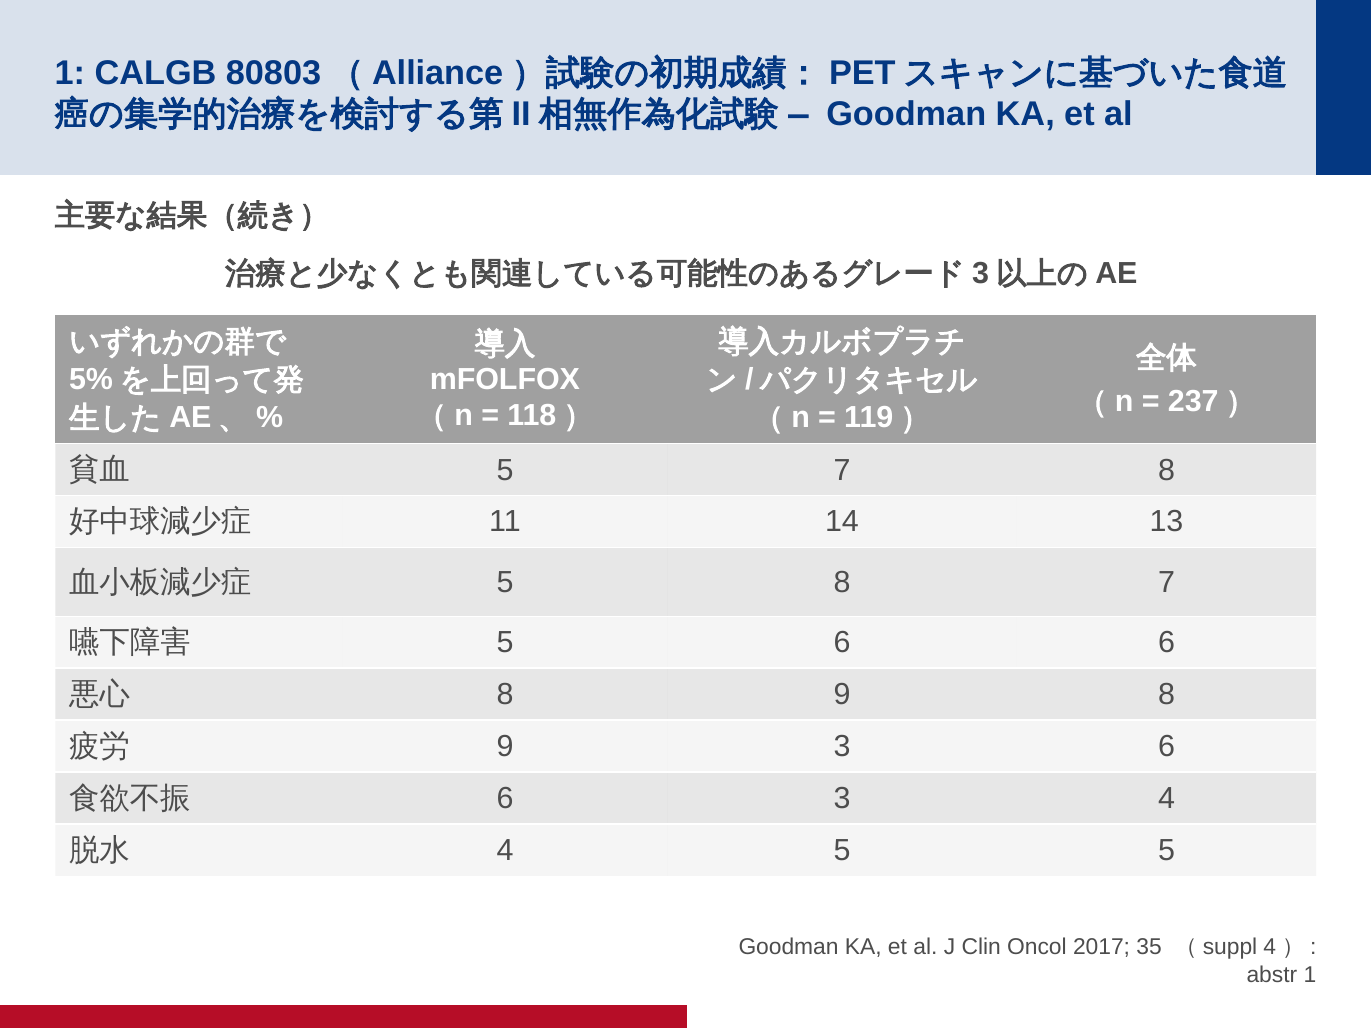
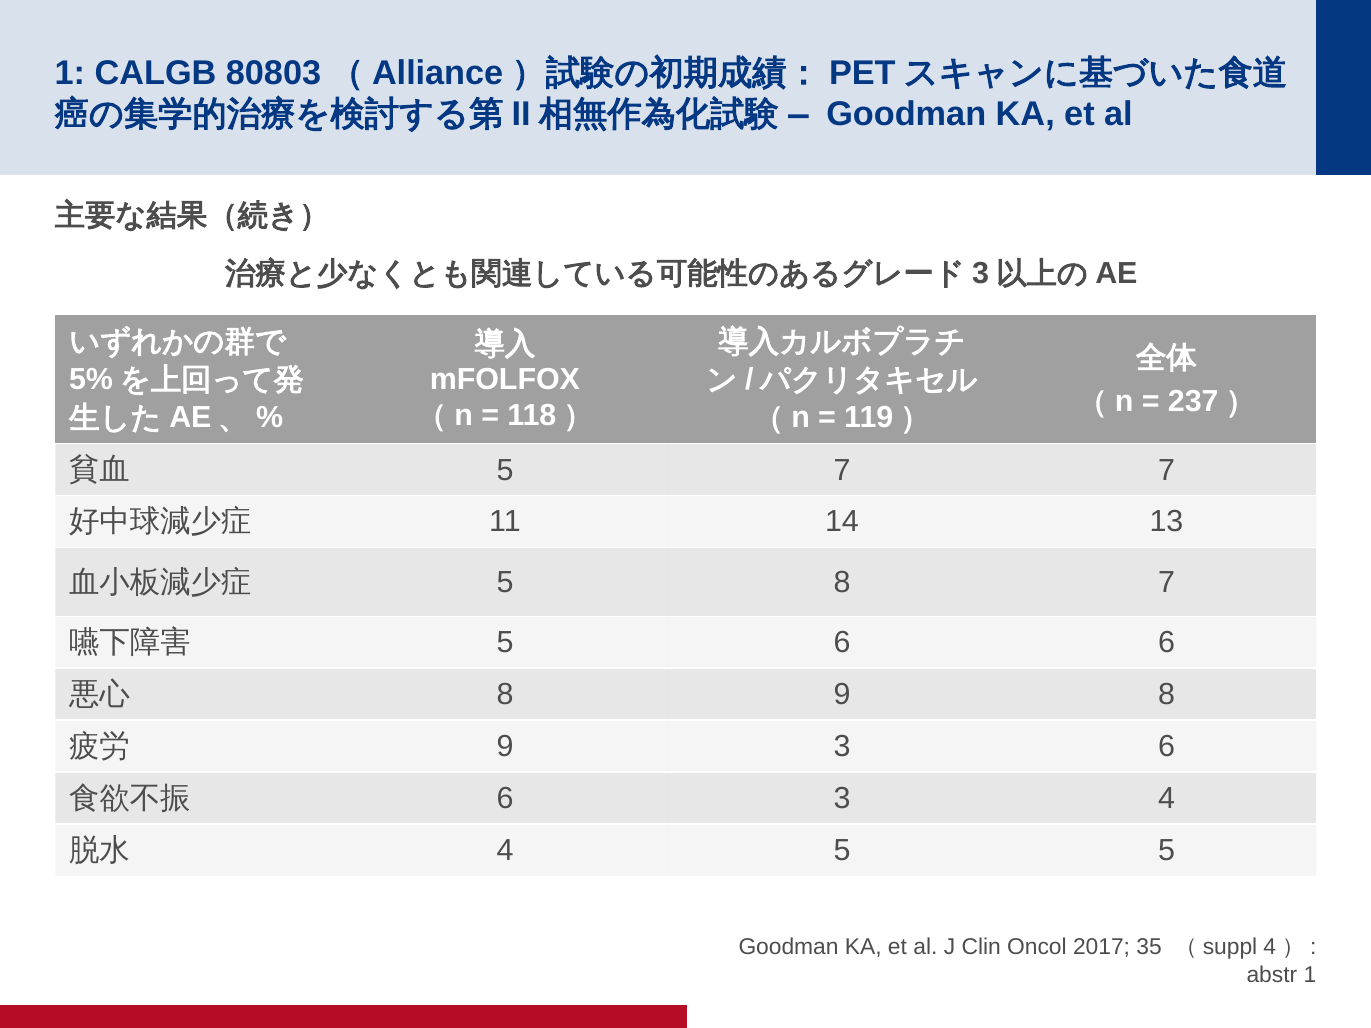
7 8: 8 -> 7 (1167, 470)
